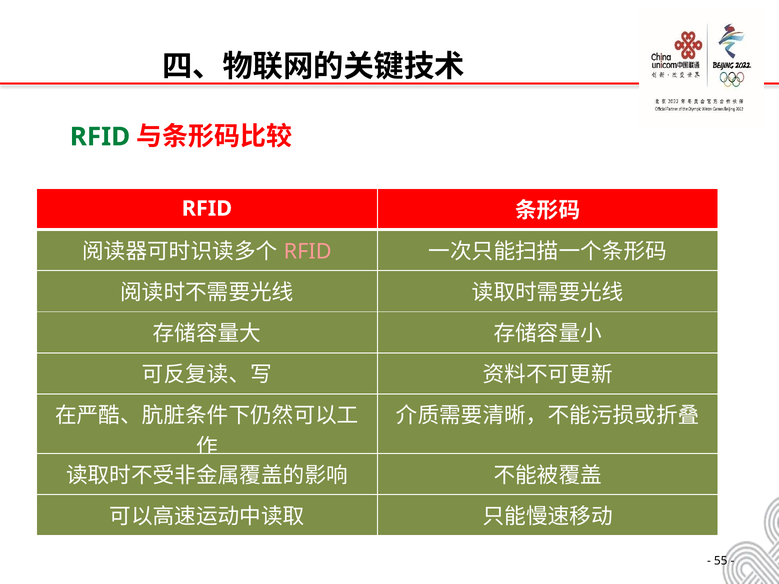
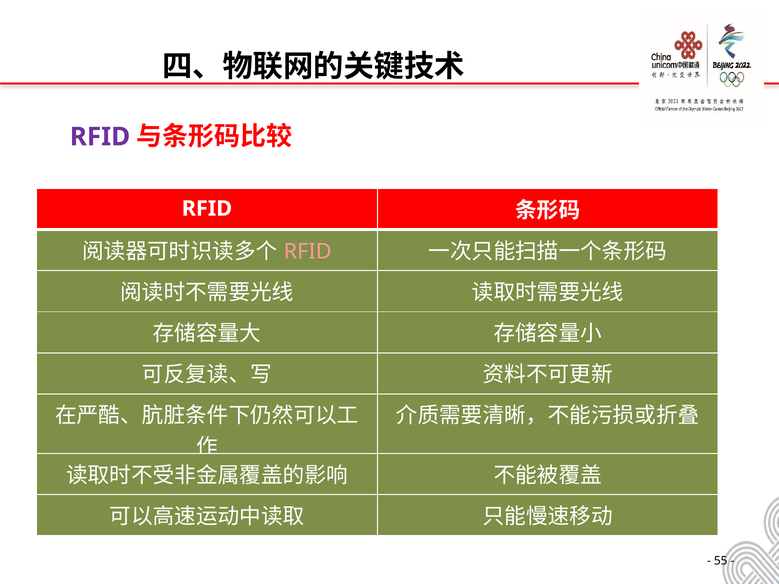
RFID colour: green -> purple (100, 137)
